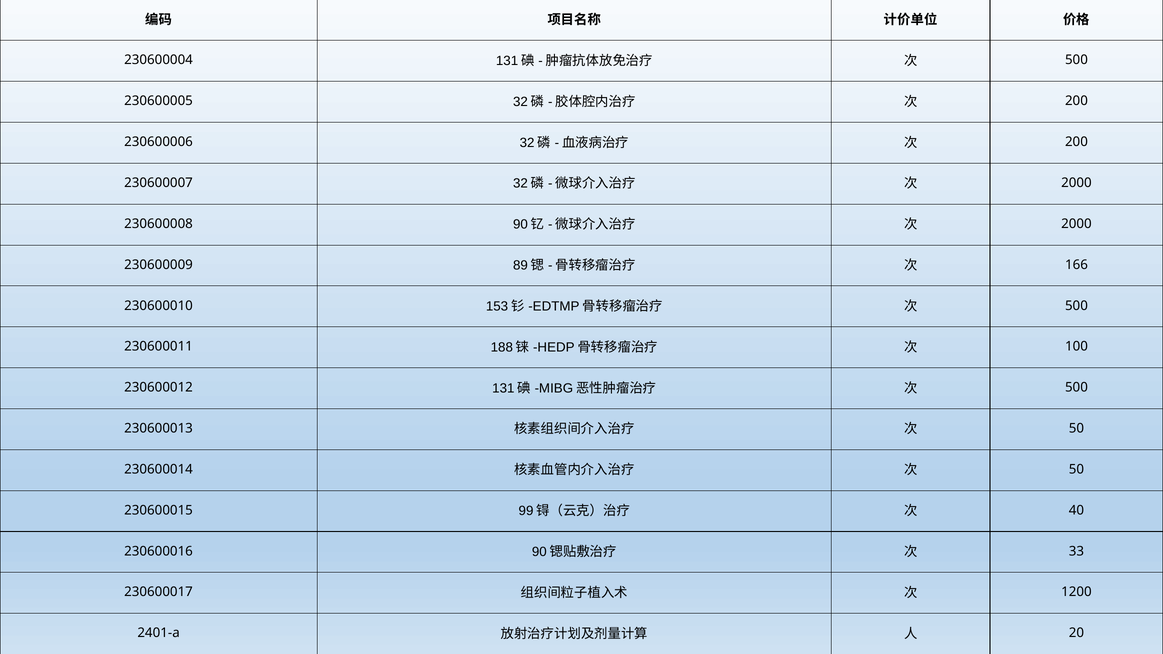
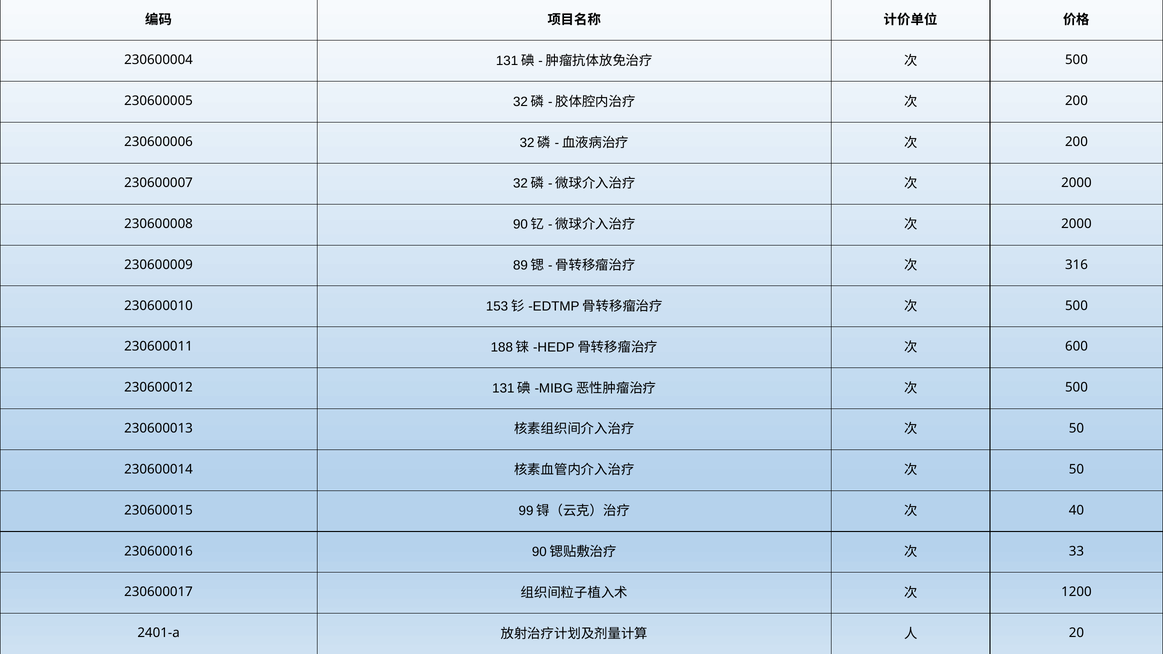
166: 166 -> 316 (1077, 265)
100: 100 -> 600 (1077, 347)
